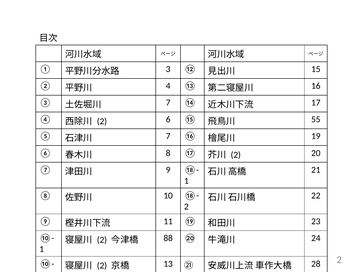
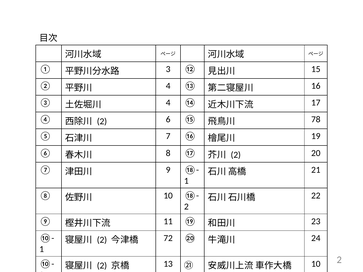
7: 7 -> 4 (168, 103)
55: 55 -> 78 (316, 120)
88: 88 -> 72 (168, 238)
28: 28 -> 10 (316, 264)
